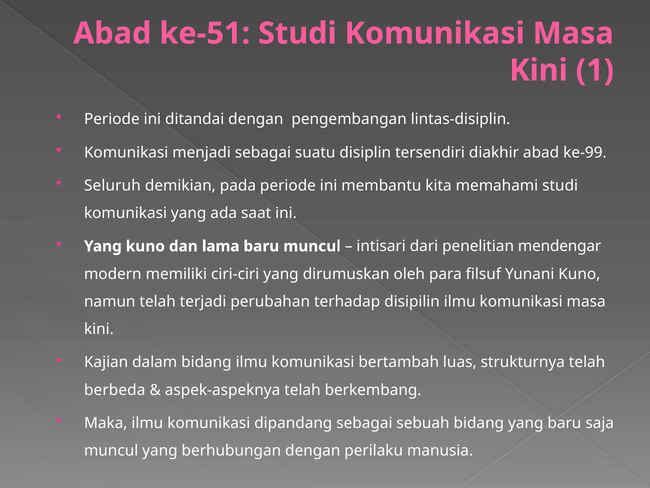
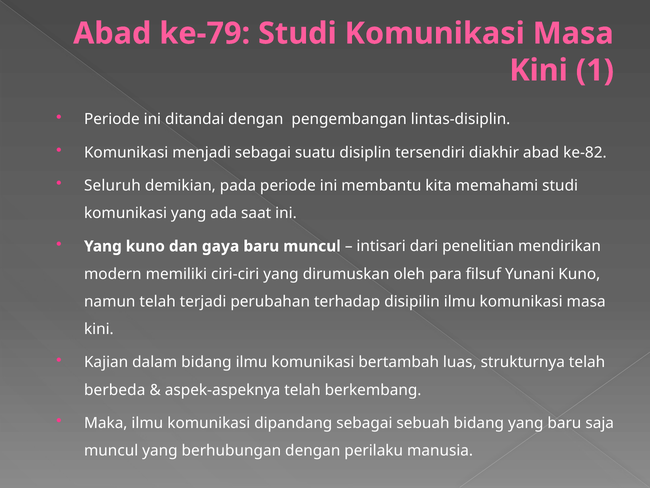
ke-51: ke-51 -> ke-79 (205, 33)
ke-99: ke-99 -> ke-82 (585, 152)
lama: lama -> gaya (221, 246)
mendengar: mendengar -> mendirikan (559, 246)
